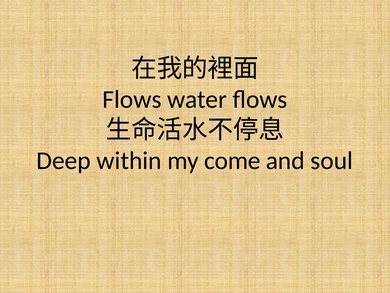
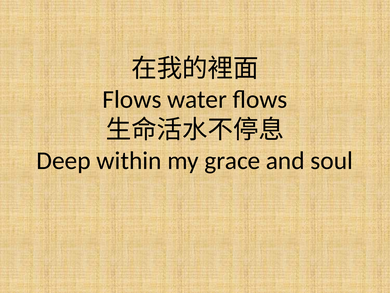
come: come -> grace (232, 160)
